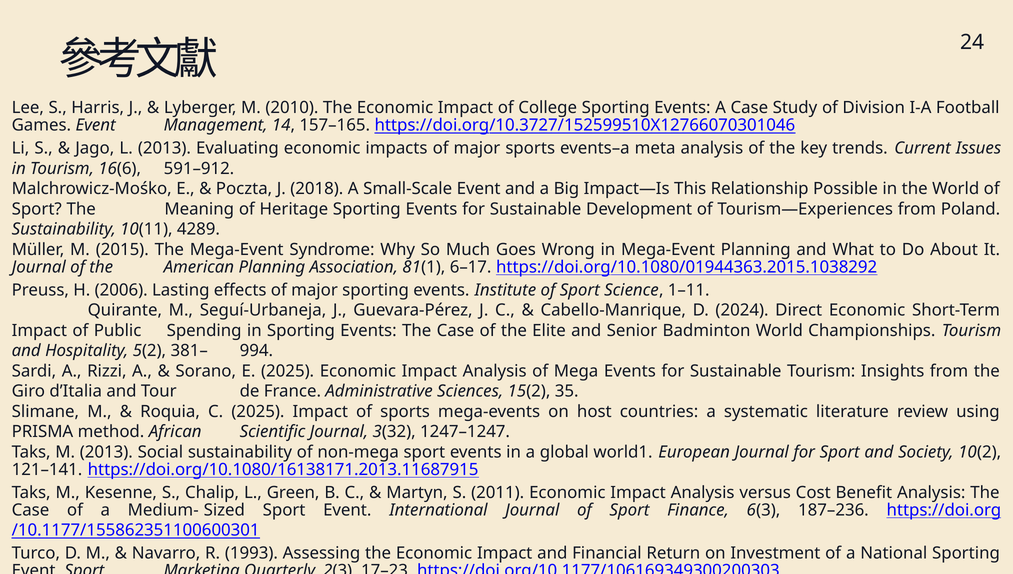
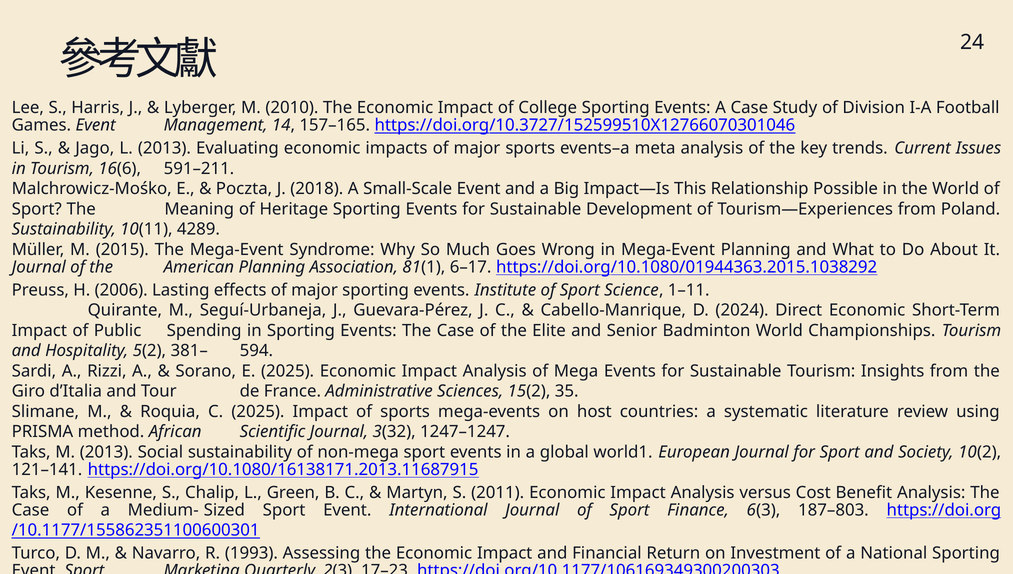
591–912: 591–912 -> 591–211 (199, 169)
994: 994 -> 594 (256, 351)
187–236: 187–236 -> 187–803 (833, 510)
